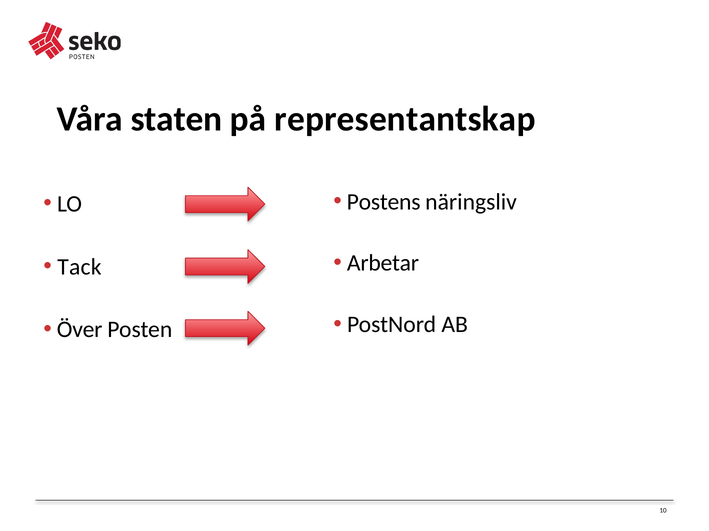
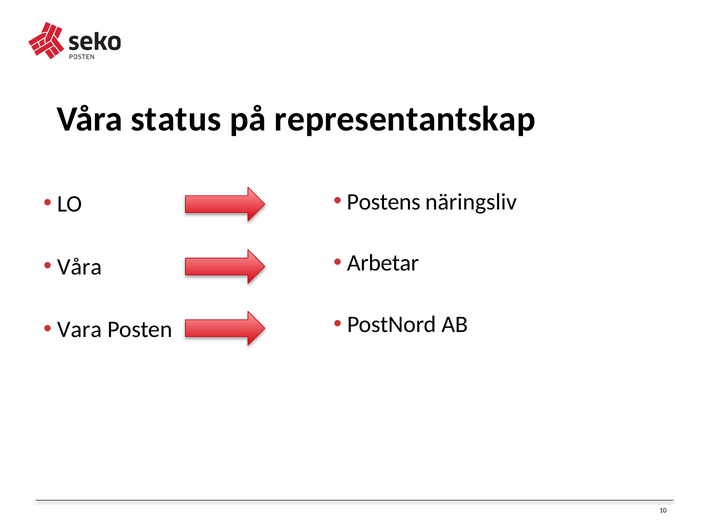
staten: staten -> status (176, 119)
Tack: Tack -> Våra (79, 267)
Över: Över -> Vara (79, 330)
